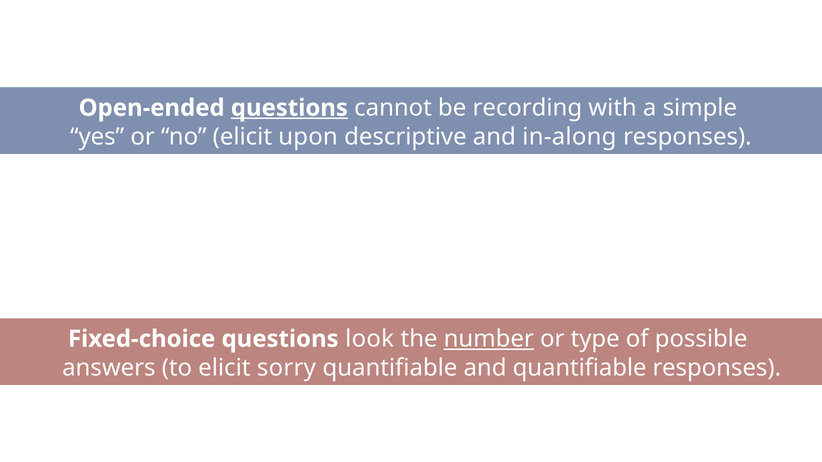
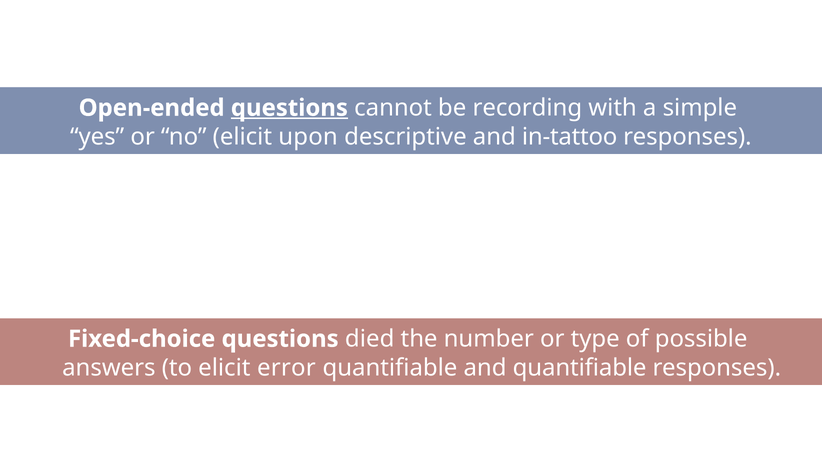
in-along: in-along -> in-tattoo (570, 137)
look: look -> died (370, 339)
number underline: present -> none (489, 339)
sorry: sorry -> error (286, 368)
